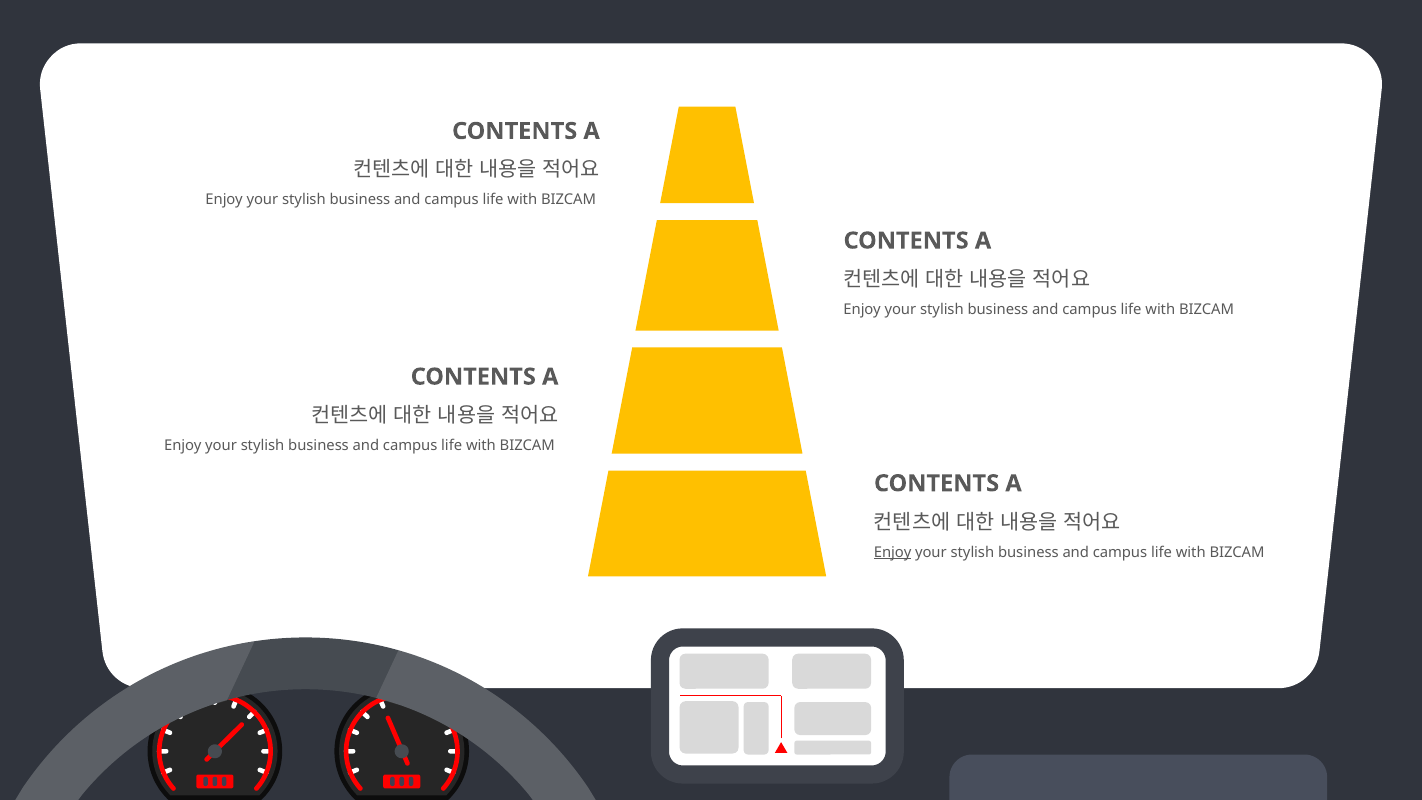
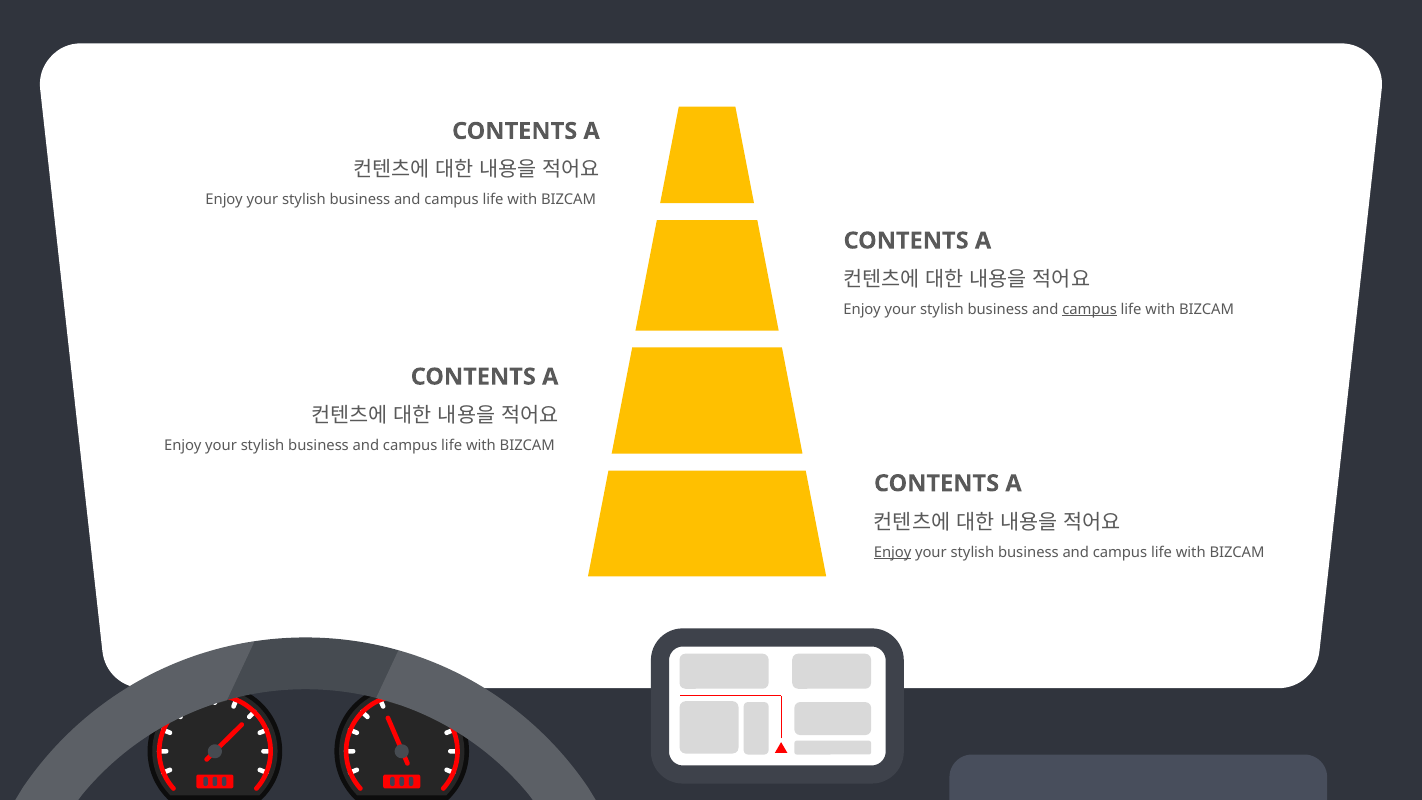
campus underline: none -> present (1090, 309)
